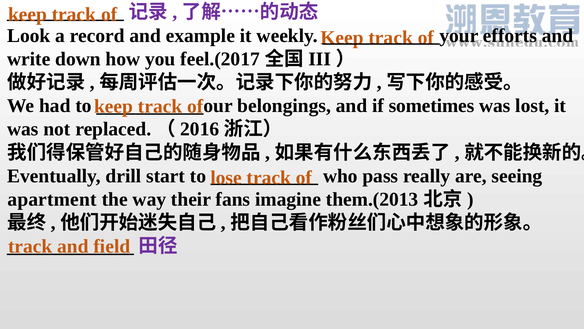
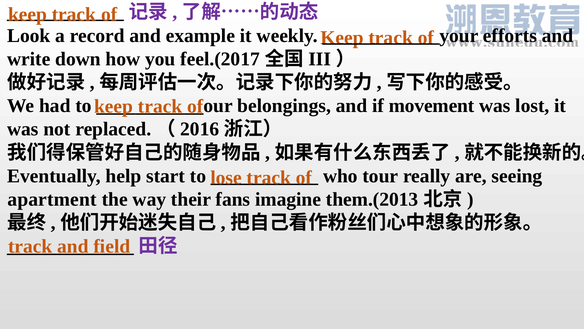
sometimes: sometimes -> movement (432, 106)
drill: drill -> help (123, 176)
pass: pass -> tour (380, 176)
